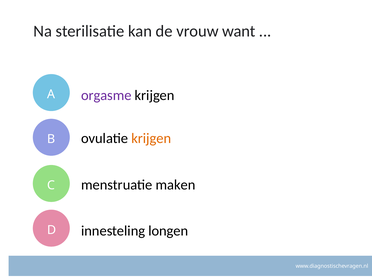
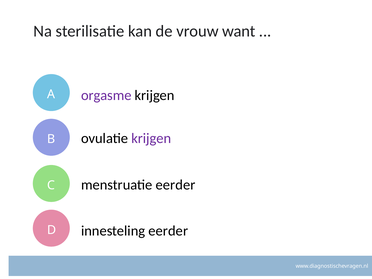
krijgen colour: orange -> purple (151, 138)
menstruatie maken: maken -> eerder (175, 185)
innesteling longen: longen -> eerder (168, 231)
